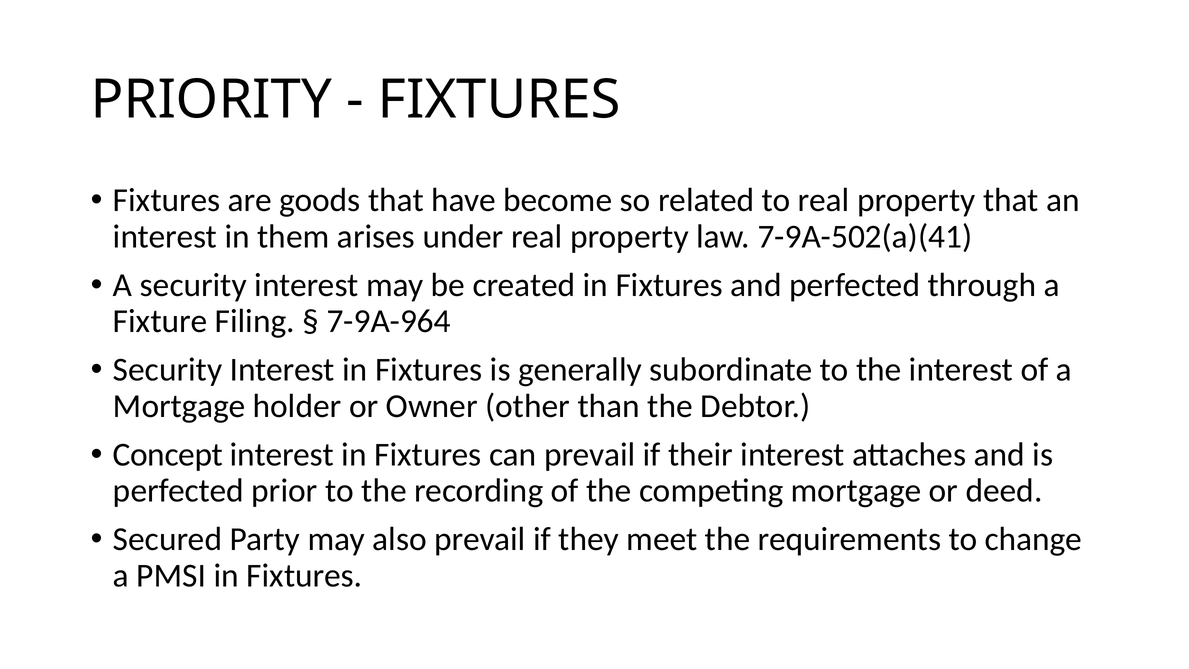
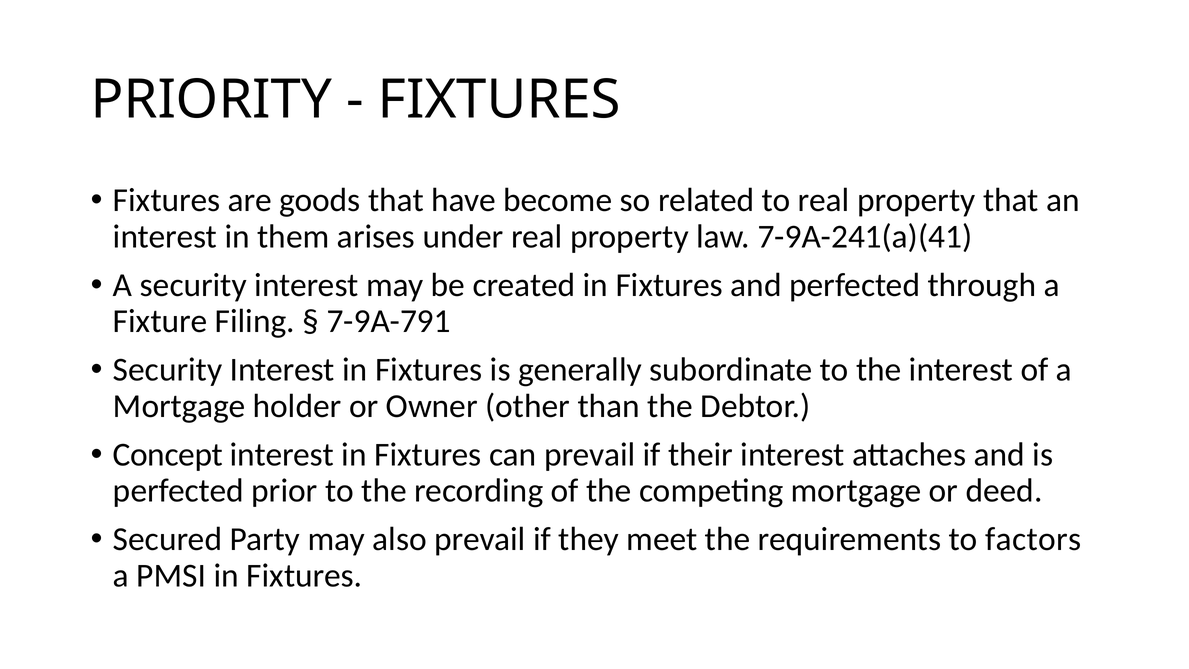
7-9A-502(a)(41: 7-9A-502(a)(41 -> 7-9A-241(a)(41 (865, 237)
7-9A-964: 7-9A-964 -> 7-9A-791 (389, 321)
change: change -> factors (1033, 539)
